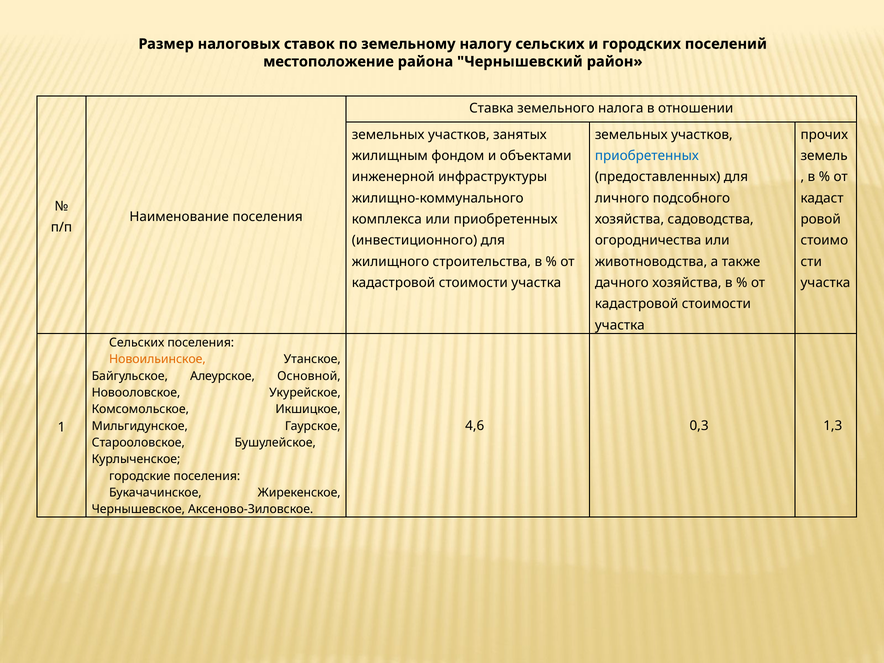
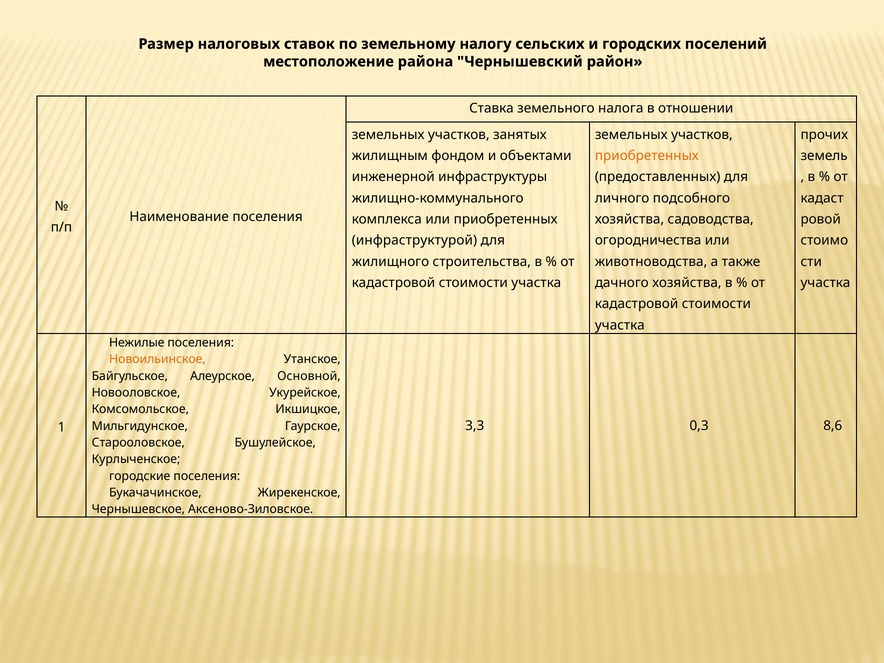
приобретенных colour: blue -> orange (647, 156)
инвестиционного: инвестиционного -> инфраструктурой (414, 240)
Сельских: Сельских -> Нежилые (137, 343)
4,6: 4,6 -> 3,3 (475, 426)
1,3: 1,3 -> 8,6 (833, 426)
